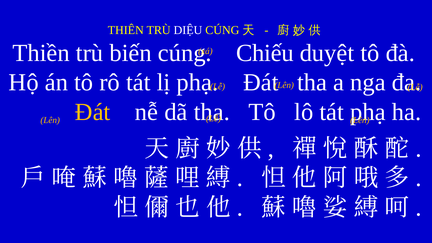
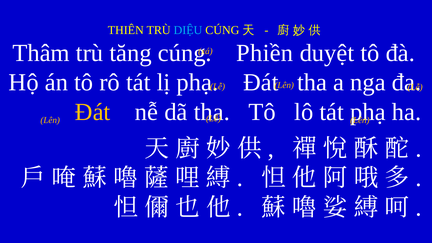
DIỆU colour: white -> light blue (188, 30)
Thiền: Thiền -> Thâm (41, 53)
biến: biến -> tăng (131, 53)
Chiếu: Chiếu -> Phiền (265, 53)
